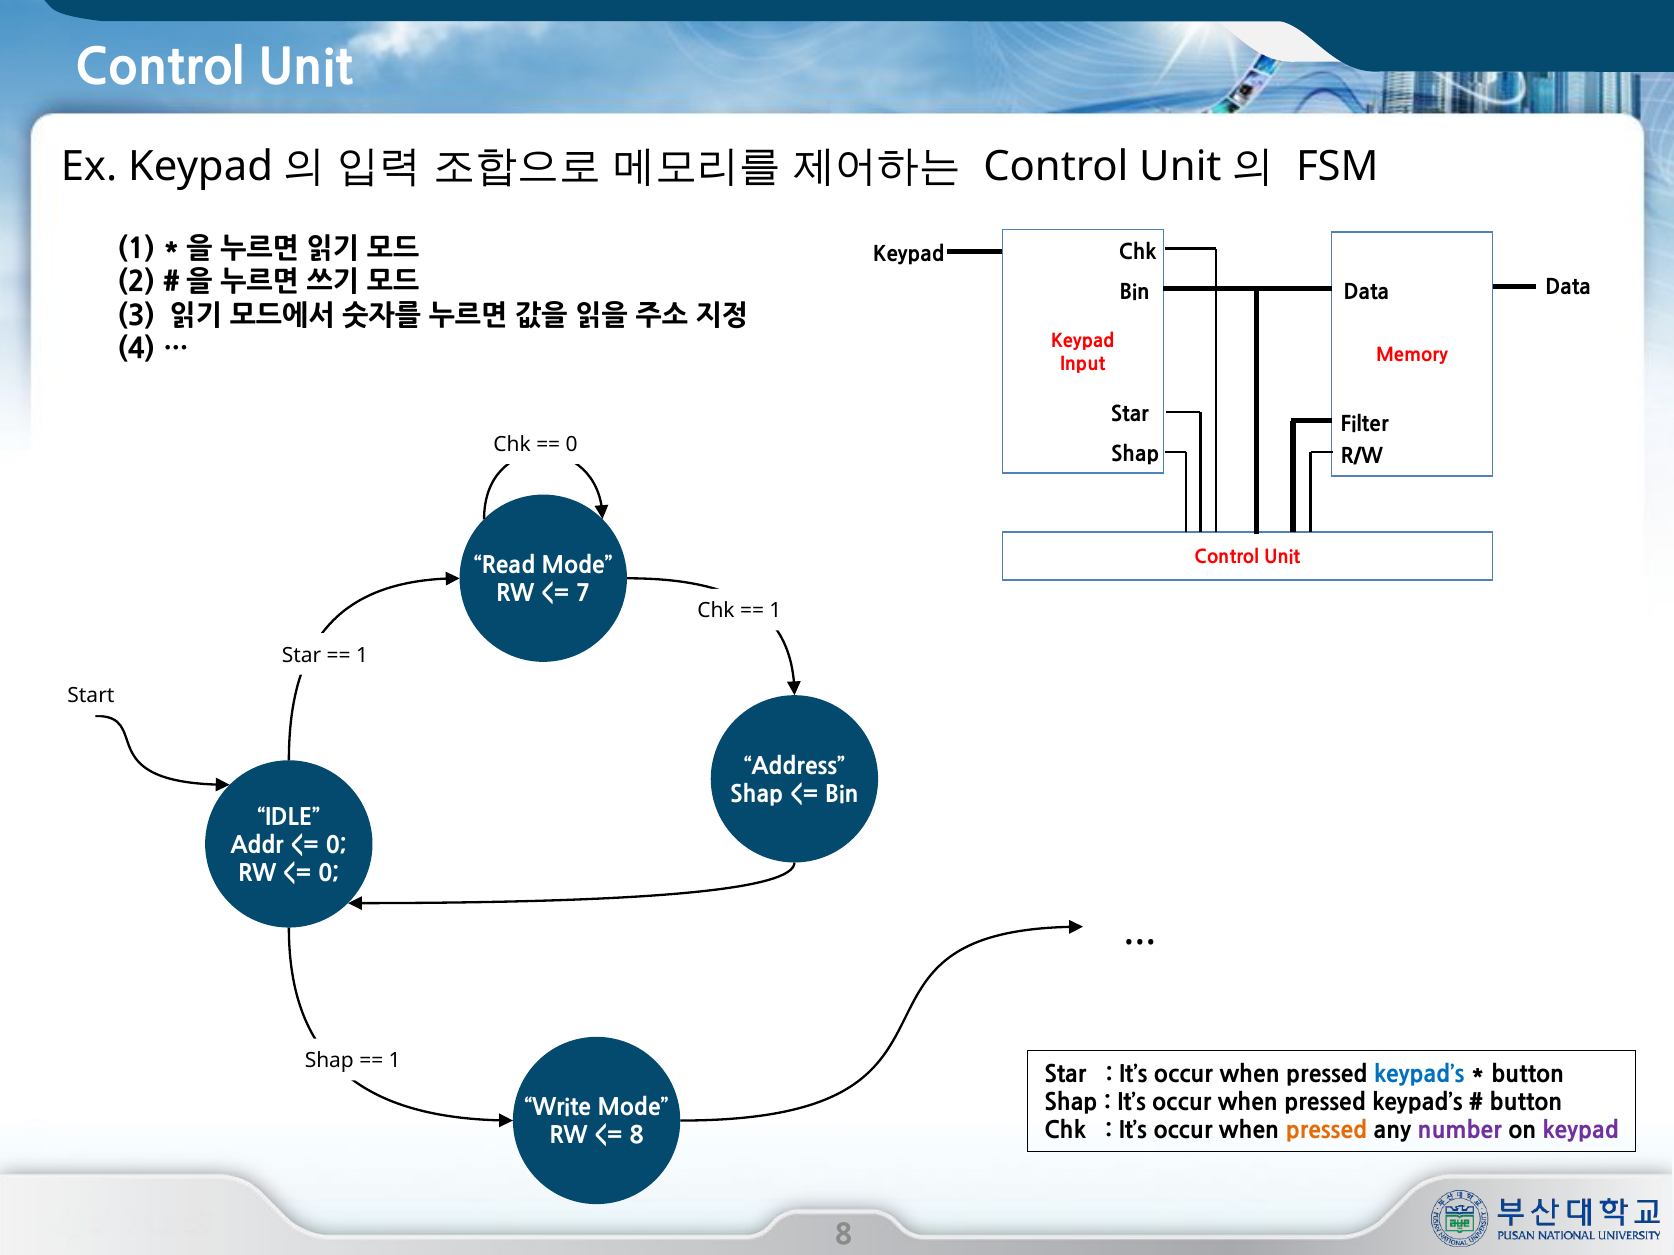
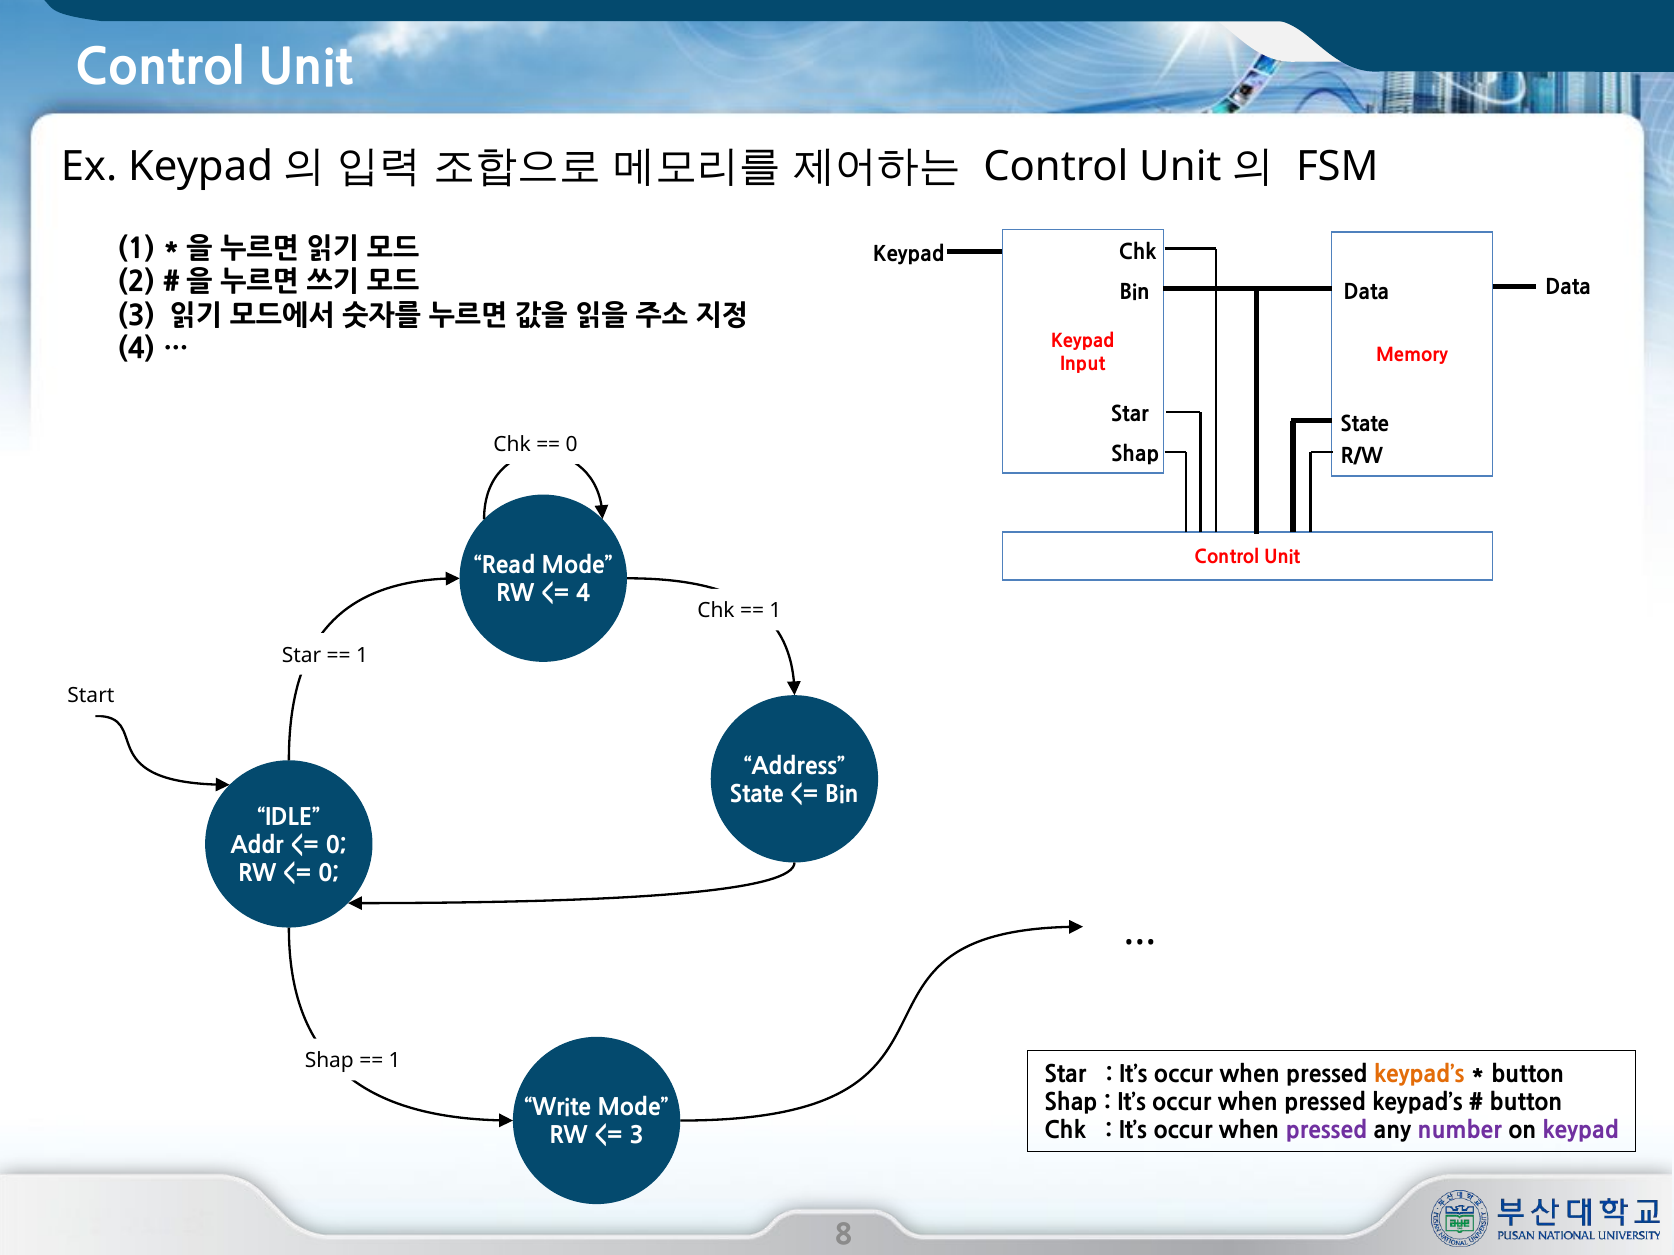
Filter: Filter -> State (1365, 424)
7: 7 -> 4 (583, 594)
Shap: Shap -> State (757, 795)
keypad’s colour: blue -> orange (1419, 1075)
pressed colour: orange -> purple (1327, 1131)
8: 8 -> 3 (637, 1136)
